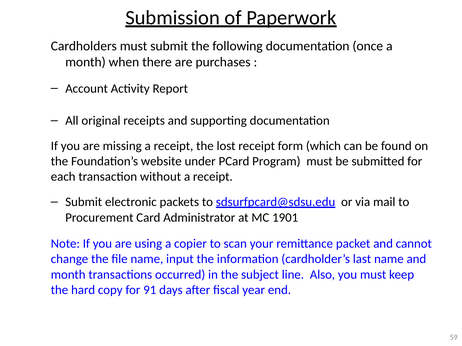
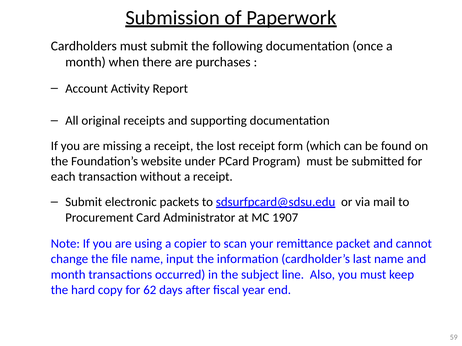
1901: 1901 -> 1907 (285, 218)
91: 91 -> 62 (150, 290)
